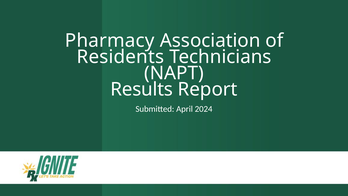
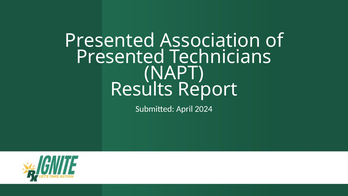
Pharmacy: Pharmacy -> Presented (110, 41)
Residents: Residents -> Presented (121, 57)
